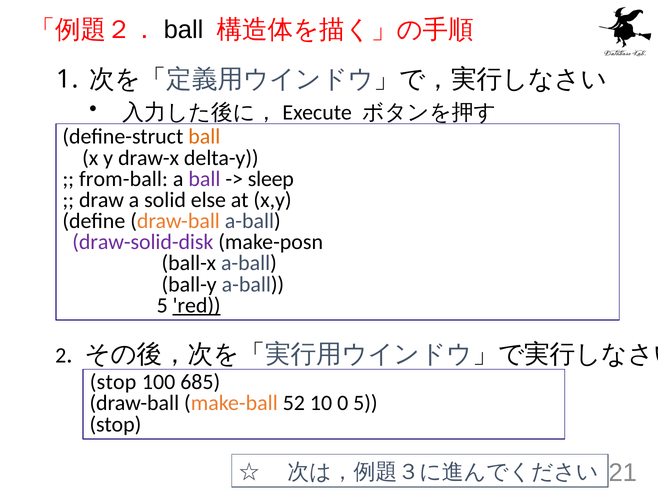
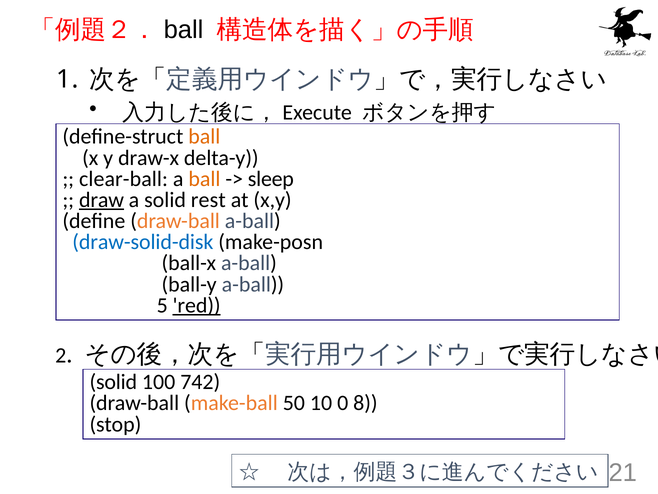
from-ball: from-ball -> clear-ball (124, 179)
ball colour: purple -> orange (204, 179)
draw underline: none -> present (102, 200)
else: else -> rest (208, 200)
draw-solid-disk colour: purple -> blue (143, 242)
stop: stop -> solid (113, 382)
685: 685 -> 742 (200, 382)
52: 52 -> 50 (294, 403)
0 5: 5 -> 8 (365, 403)
